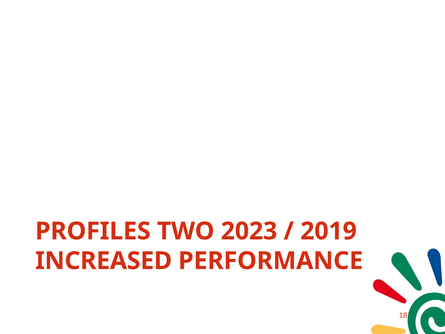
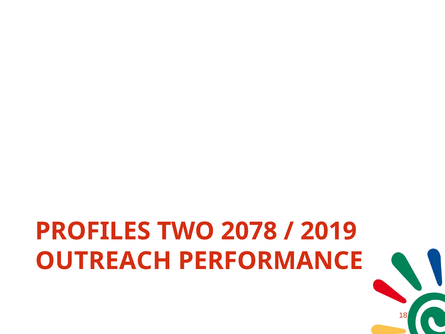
2023: 2023 -> 2078 (249, 231)
INCREASED: INCREASED -> OUTREACH (103, 261)
